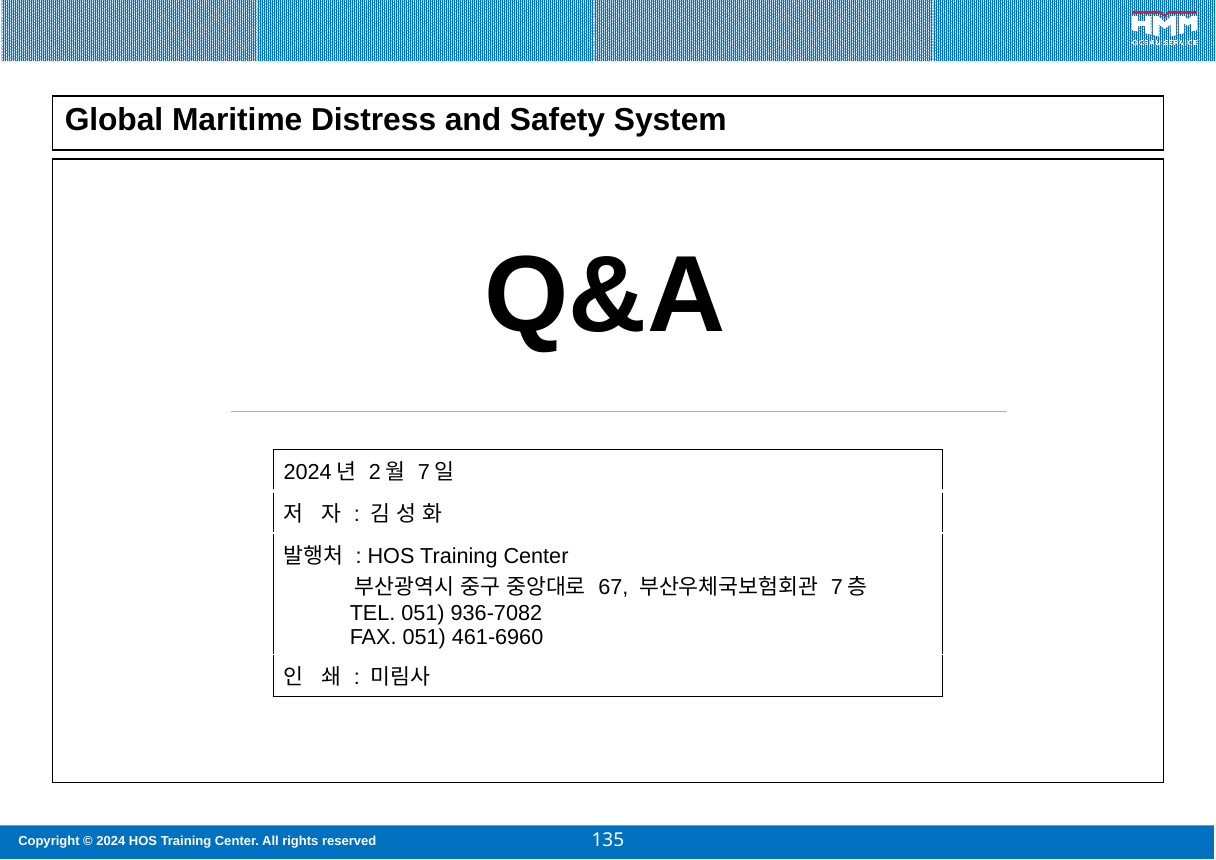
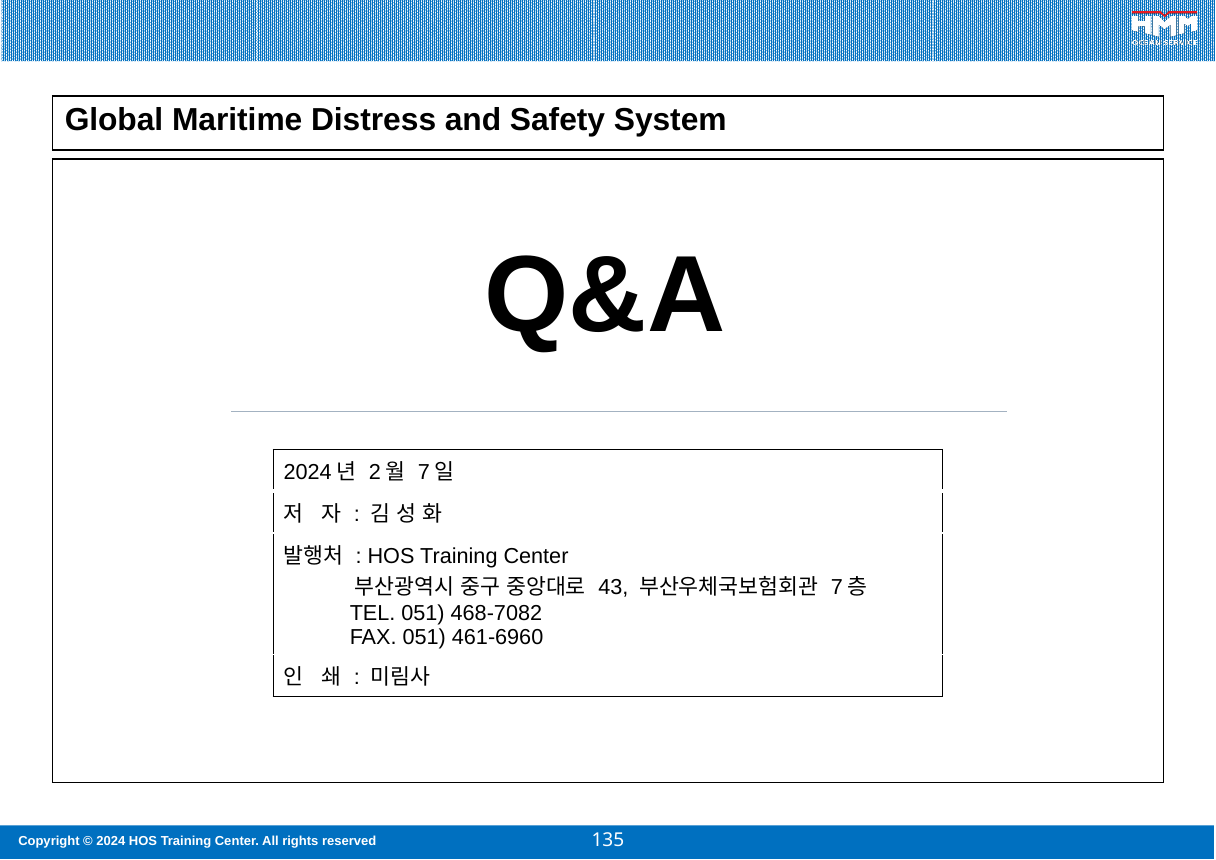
67: 67 -> 43 (613, 588)
936-7082: 936-7082 -> 468-7082 (496, 613)
